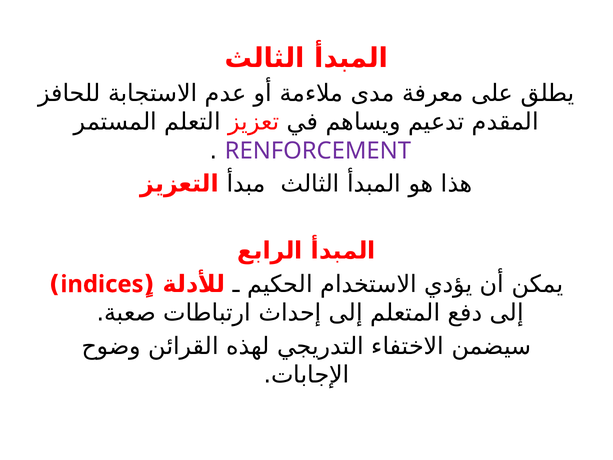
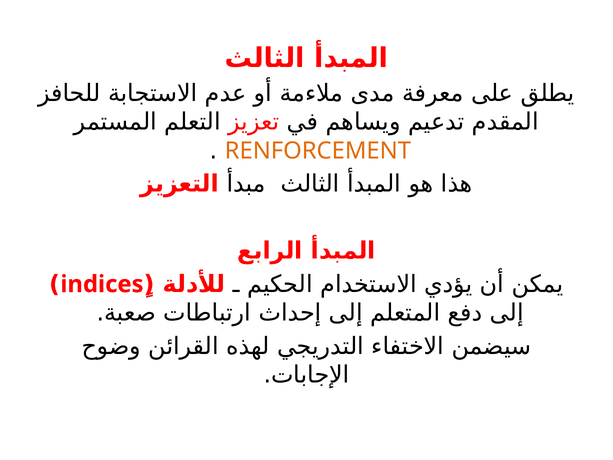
RENFORCEMENT colour: purple -> orange (318, 151)
